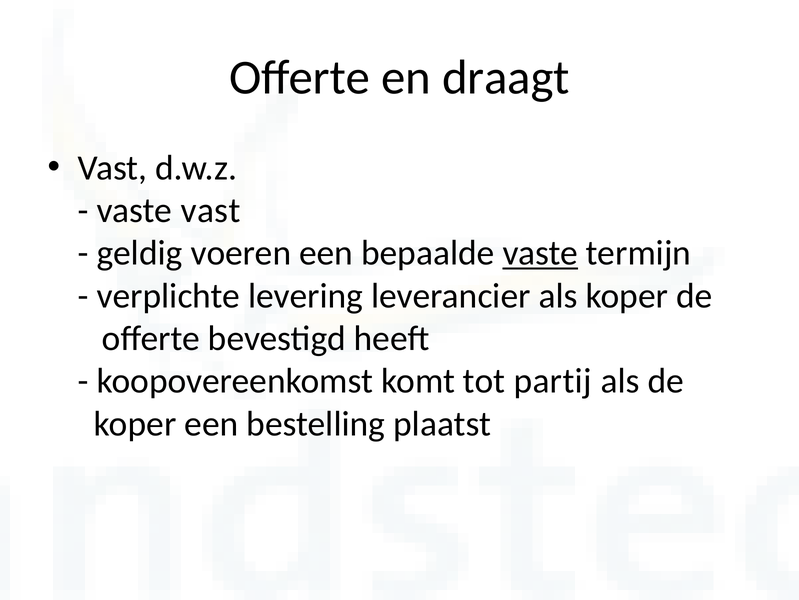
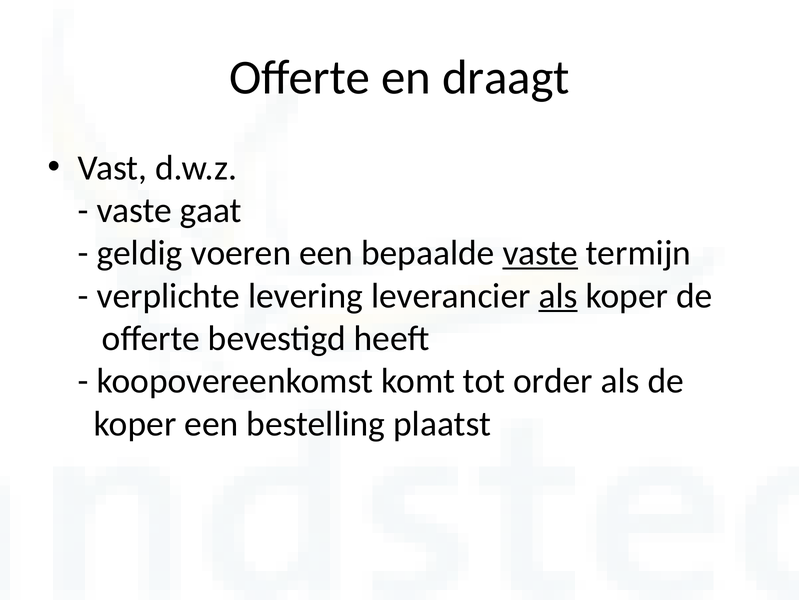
vaste vast: vast -> gaat (211, 210)
als underline: none -> present (558, 295)
partij: partij -> order (553, 381)
